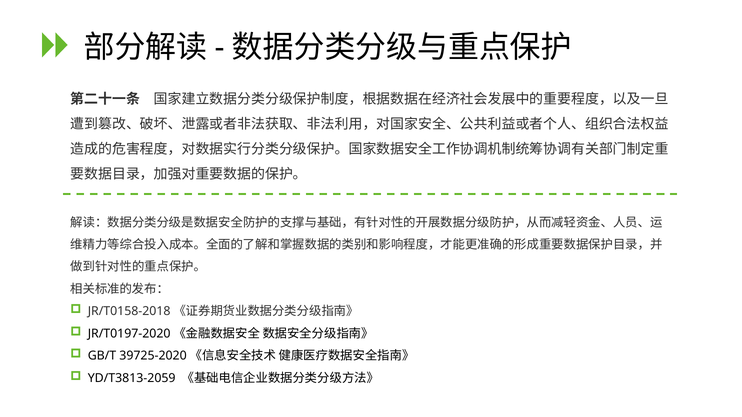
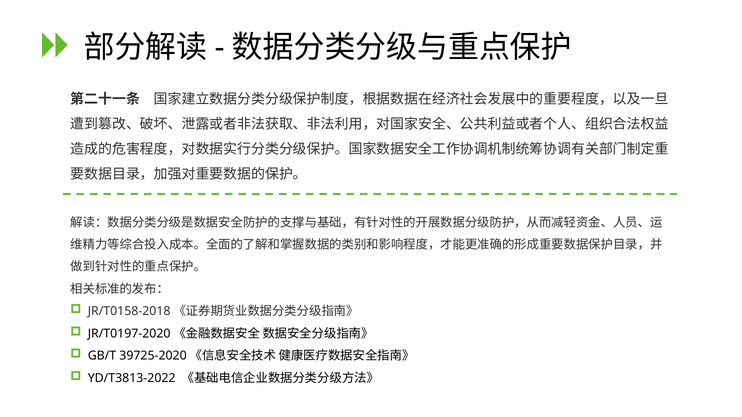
YD/T3813-2059: YD/T3813-2059 -> YD/T3813-2022 (132, 378)
